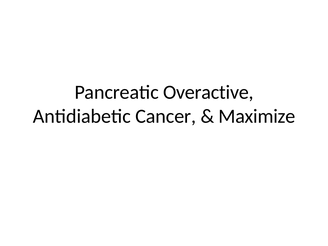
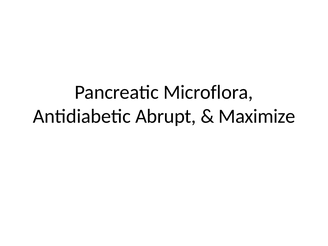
Overactive: Overactive -> Microflora (208, 92)
Cancer: Cancer -> Abrupt (166, 116)
